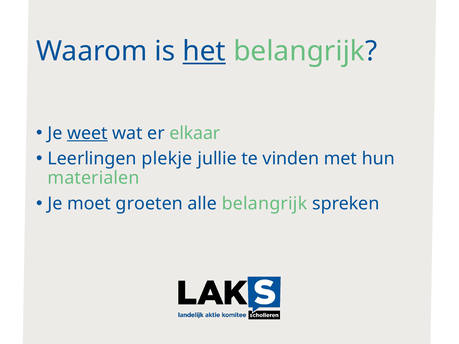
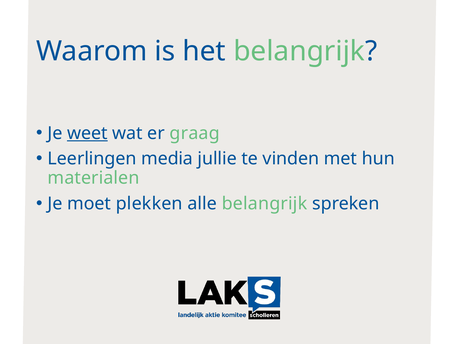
het underline: present -> none (204, 51)
elkaar: elkaar -> graag (195, 133)
plekje: plekje -> media (167, 159)
groeten: groeten -> plekken (149, 204)
